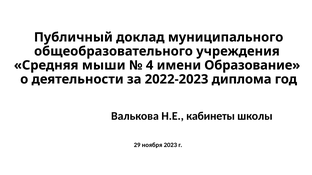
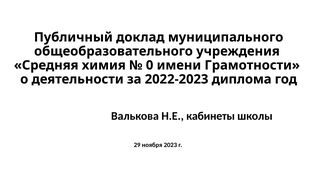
мыши: мыши -> химия (104, 65)
4: 4 -> 0 (150, 65)
Образование: Образование -> Грамотности (252, 65)
